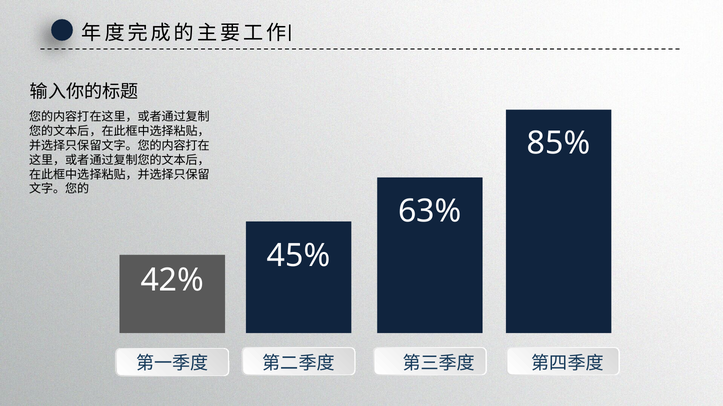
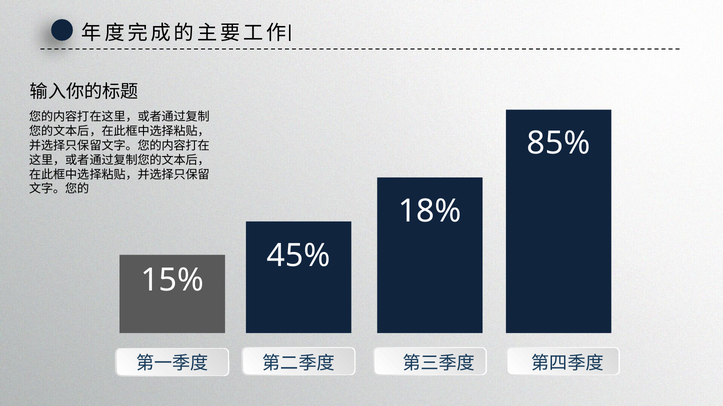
63%: 63% -> 18% (430, 211)
42%: 42% -> 15% (172, 281)
